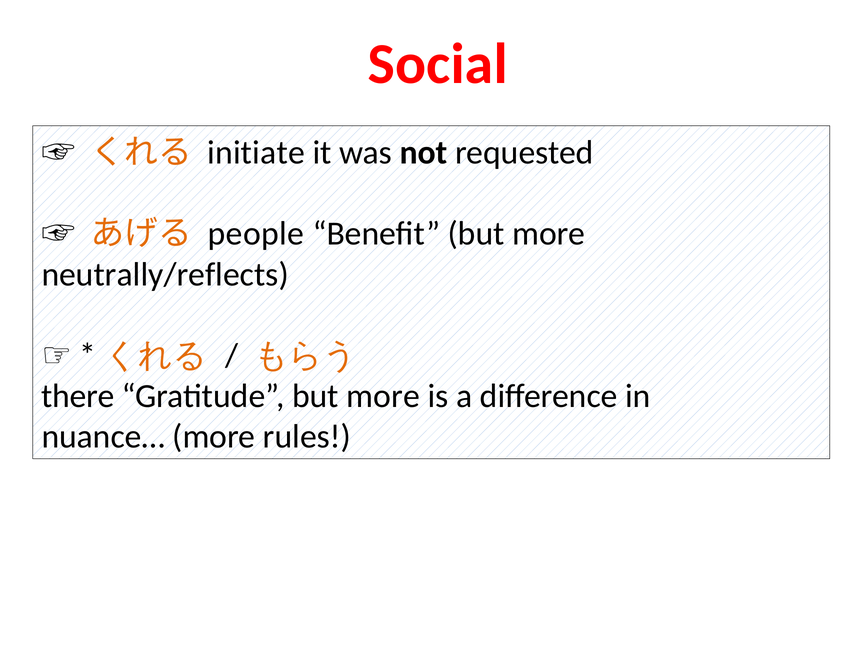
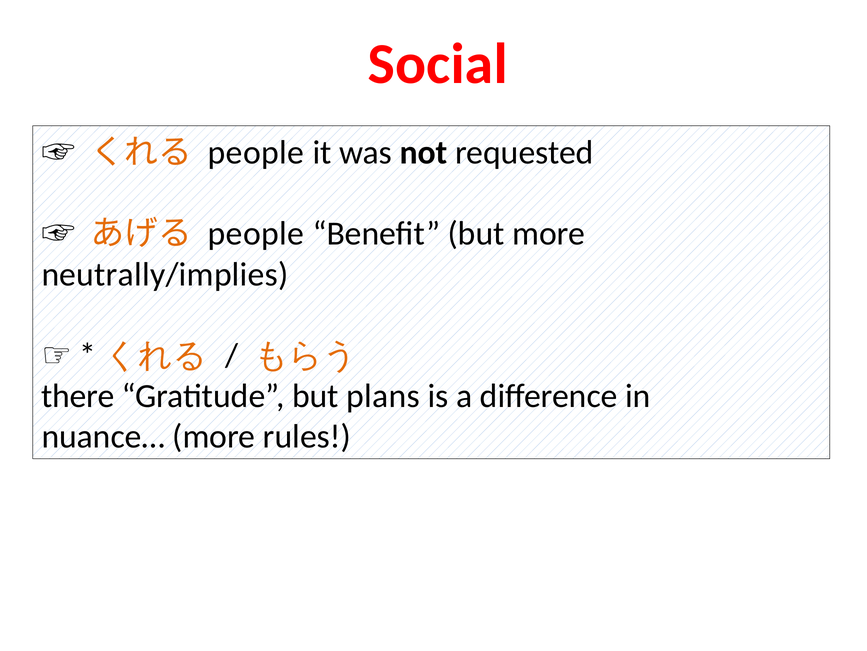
initiate: initiate -> people (256, 153)
neutrally/reflects: neutrally/reflects -> neutrally/implies (165, 274)
Gratitude but more: more -> plans (383, 396)
